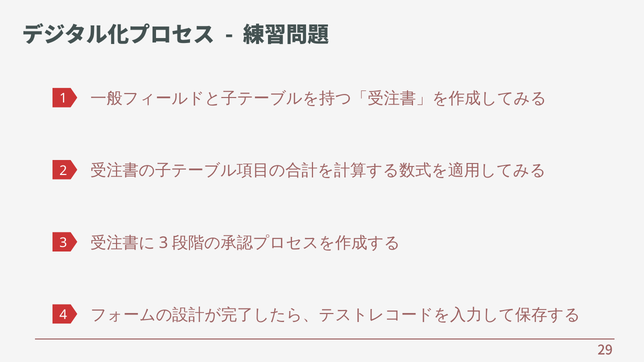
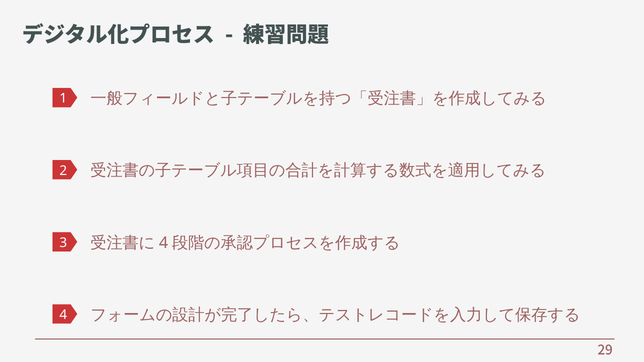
3: 3 -> 4 (164, 243)
